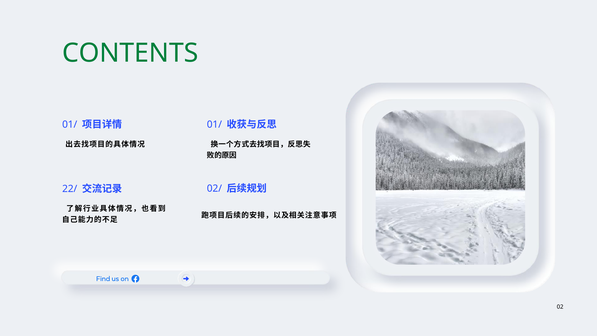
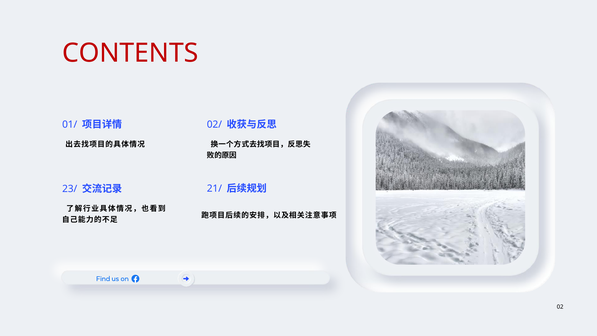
CONTENTS colour: green -> red (130, 53)
01/: 01/ -> 02/ (214, 124)
02/: 02/ -> 21/ (214, 189)
22/: 22/ -> 23/ (70, 189)
